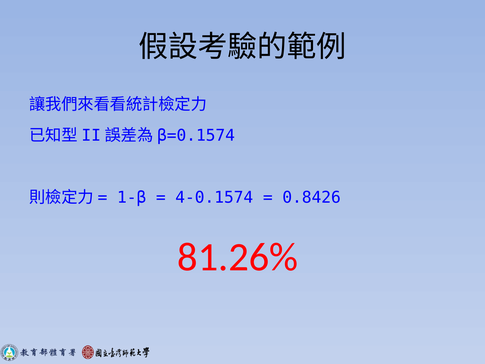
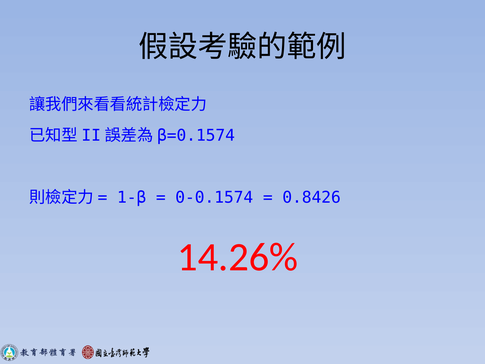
4-0.1574: 4-0.1574 -> 0-0.1574 (214, 197)
81.26%: 81.26% -> 14.26% (238, 257)
